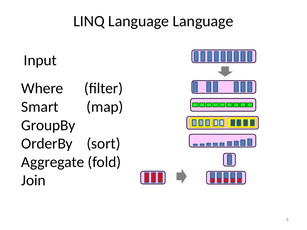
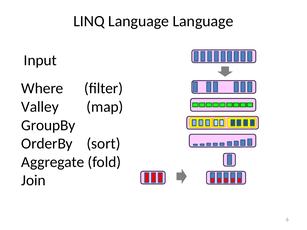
Smart: Smart -> Valley (40, 107)
